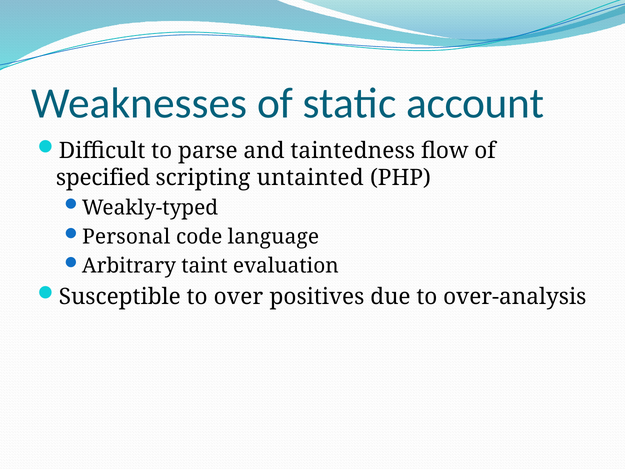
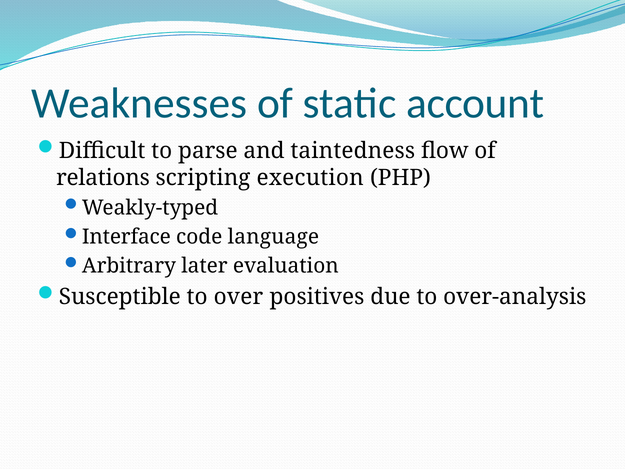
specified: specified -> relations (103, 178)
untainted: untainted -> execution (310, 178)
Personal: Personal -> Interface (126, 237)
taint: taint -> later (204, 266)
